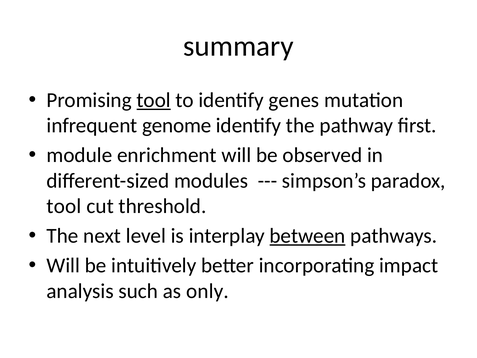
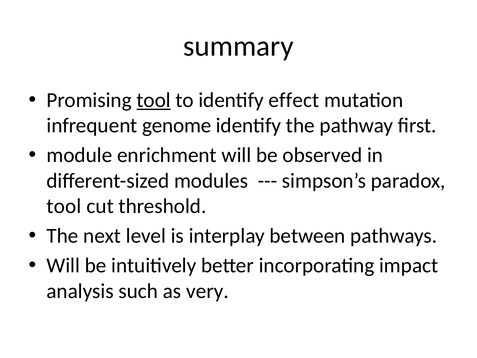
genes: genes -> effect (294, 100)
between underline: present -> none (307, 236)
only: only -> very (208, 291)
